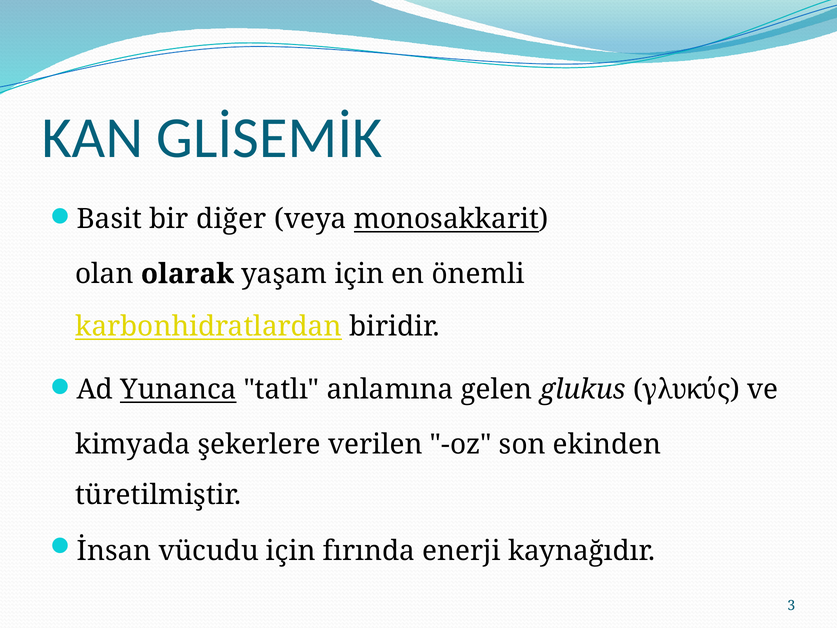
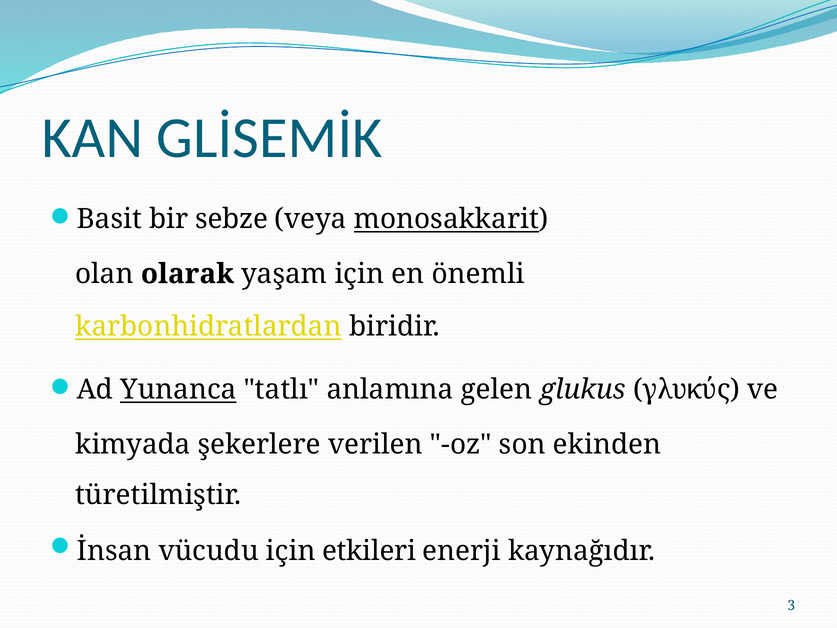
diğer: diğer -> sebze (232, 219)
fırında: fırında -> etkileri (369, 551)
